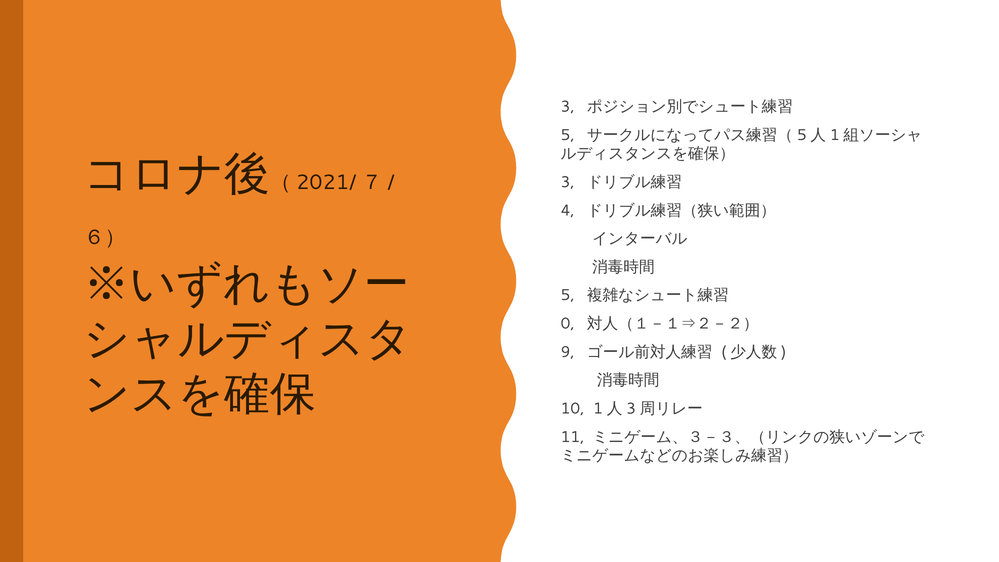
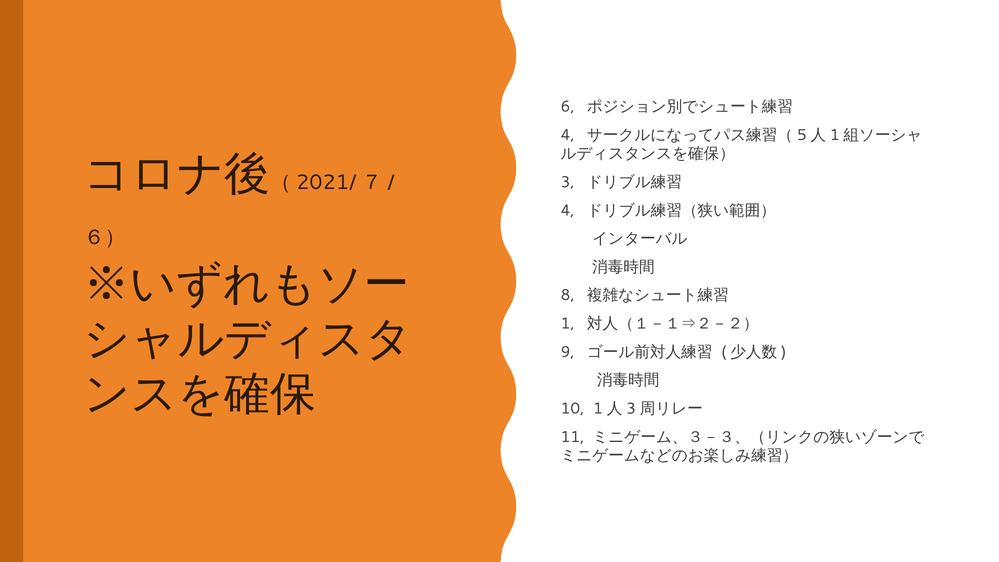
3: 3 -> 6 (568, 107)
5: 5 -> 4 (568, 135)
5: 5 -> 8 (568, 295)
0: 0 -> 1 (568, 324)
